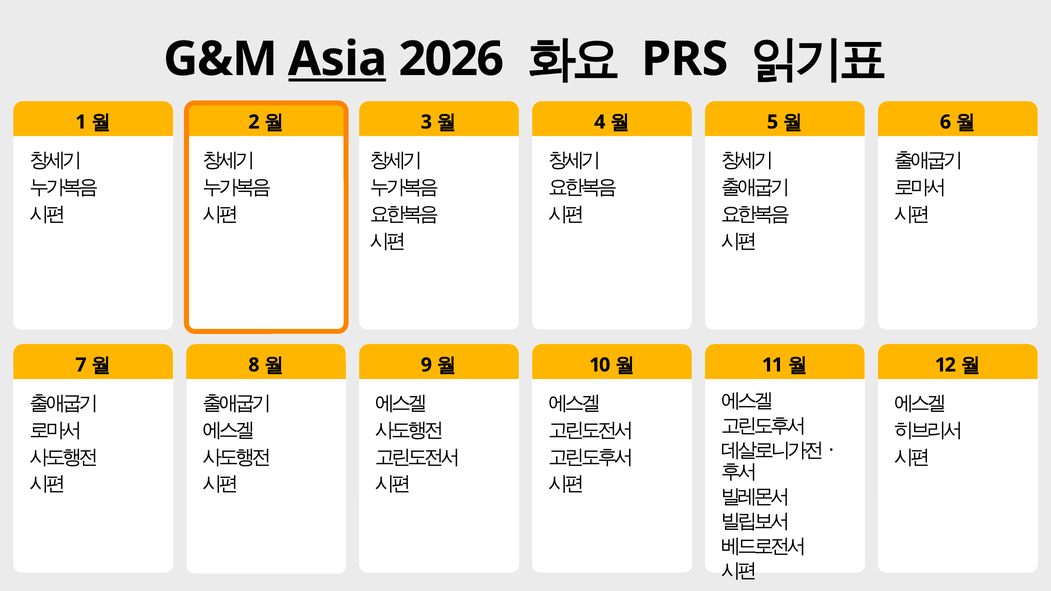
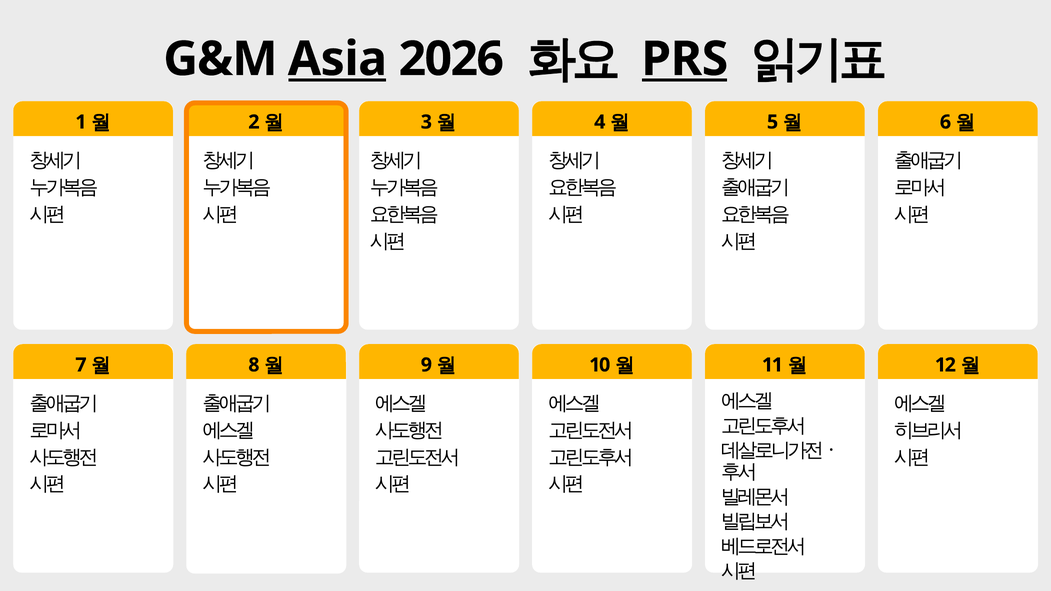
PRS underline: none -> present (685, 59)
